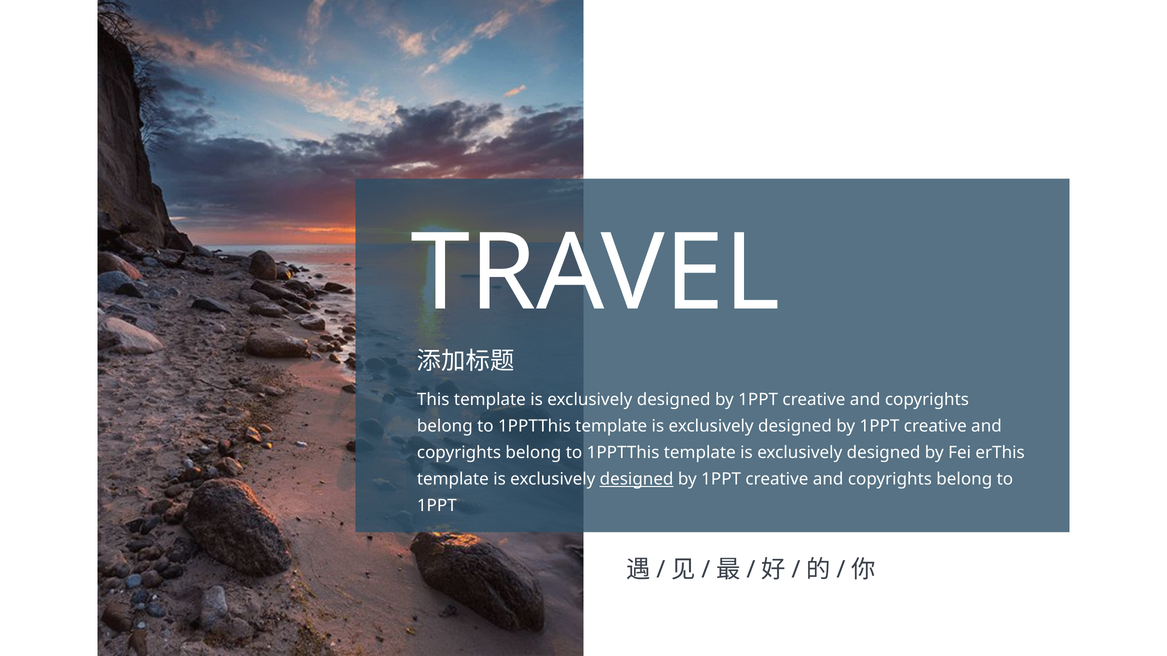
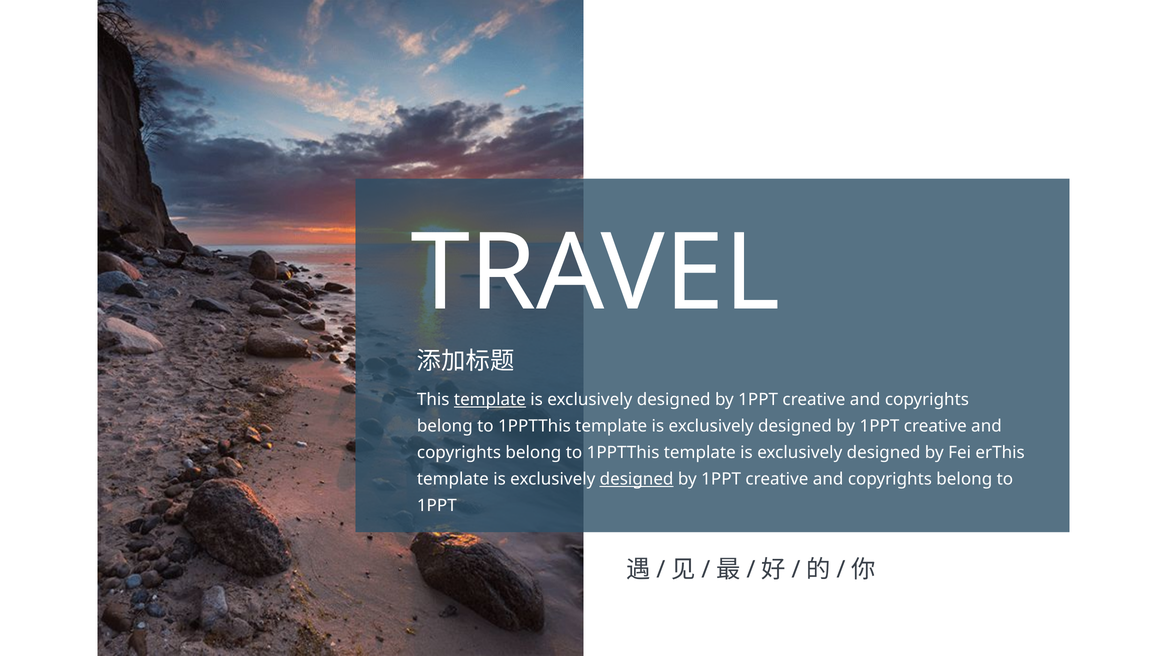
template underline: none -> present (490, 400)
